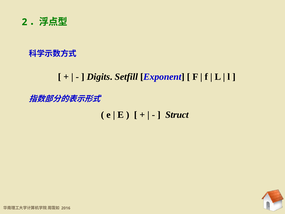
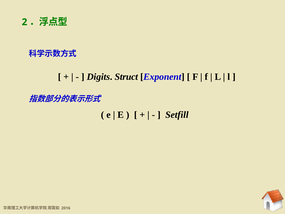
Setfill: Setfill -> Struct (126, 77)
Struct: Struct -> Setfill (177, 115)
